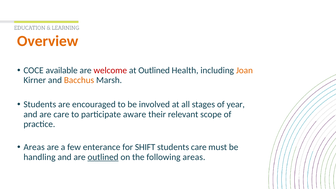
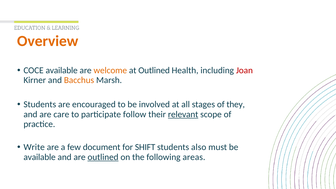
welcome colour: red -> orange (110, 70)
Joan colour: orange -> red (244, 70)
year: year -> they (236, 104)
aware: aware -> follow (135, 114)
relevant underline: none -> present (183, 114)
Areas: Areas -> Write (34, 147)
enterance: enterance -> document (102, 147)
students care: care -> also (199, 147)
handling: handling -> available (40, 157)
